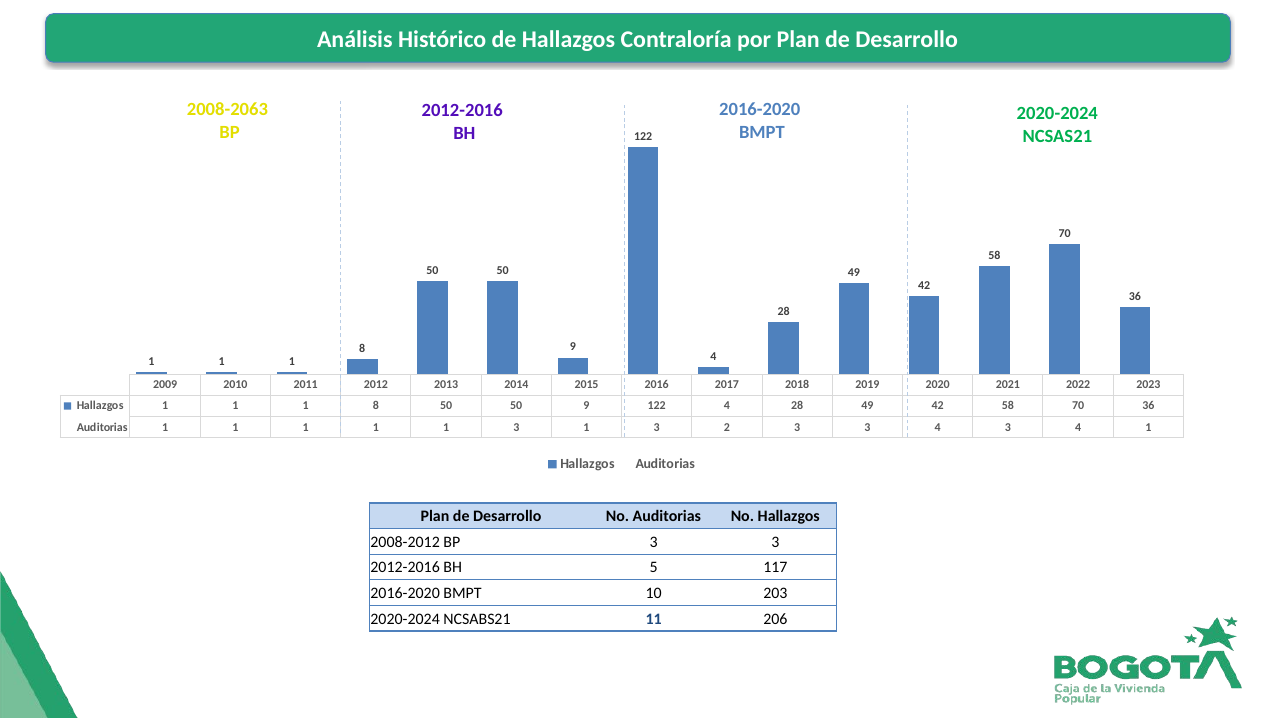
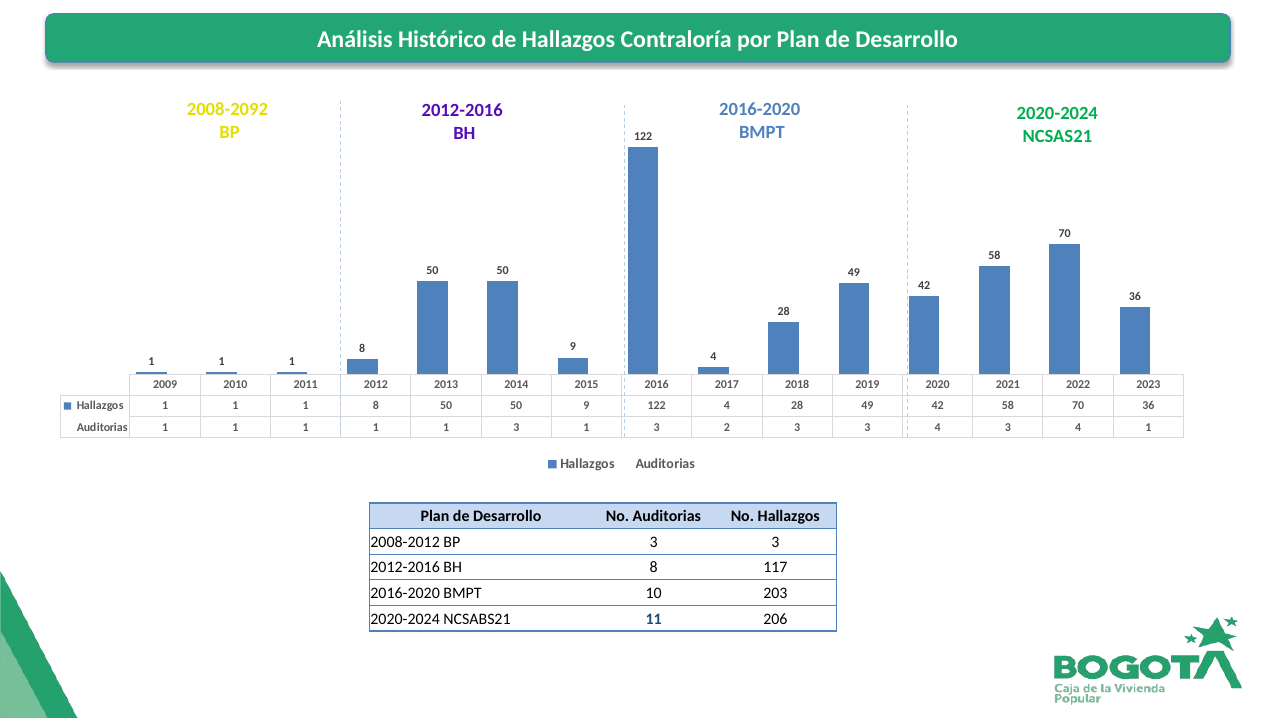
2008-2063: 2008-2063 -> 2008-2092 (227, 110)
BH 5: 5 -> 8 (654, 567)
